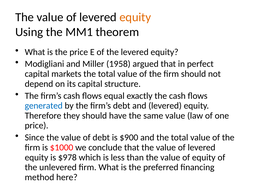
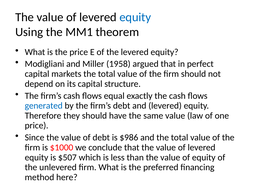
equity colour: orange -> blue (135, 17)
$900: $900 -> $986 (129, 137)
$978: $978 -> $507 (67, 157)
